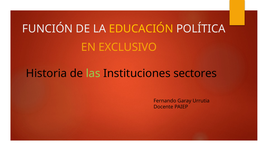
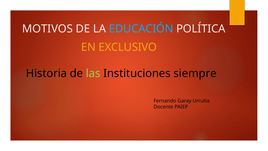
FUNCIÓN: FUNCIÓN -> MOTIVOS (48, 29)
EDUCACIÓN colour: yellow -> light blue (141, 29)
sectores: sectores -> siempre (195, 73)
